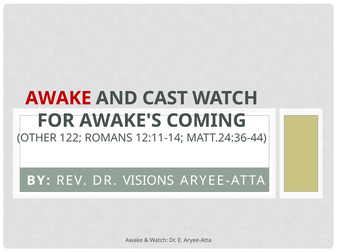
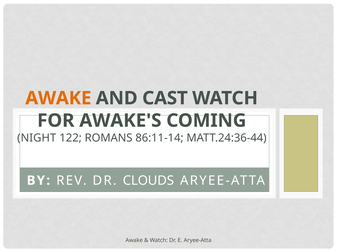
AWAKE colour: red -> orange (58, 98)
OTHER: OTHER -> NIGHT (37, 138)
12:11-14: 12:11-14 -> 86:11-14 (159, 138)
VISIONS: VISIONS -> CLOUDS (148, 181)
